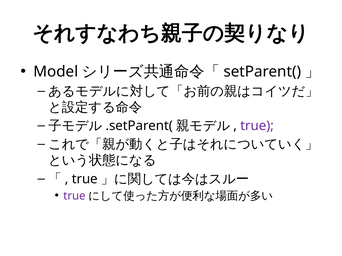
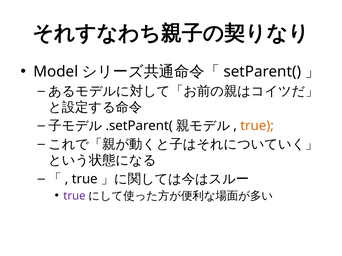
true colour: purple -> orange (257, 126)
